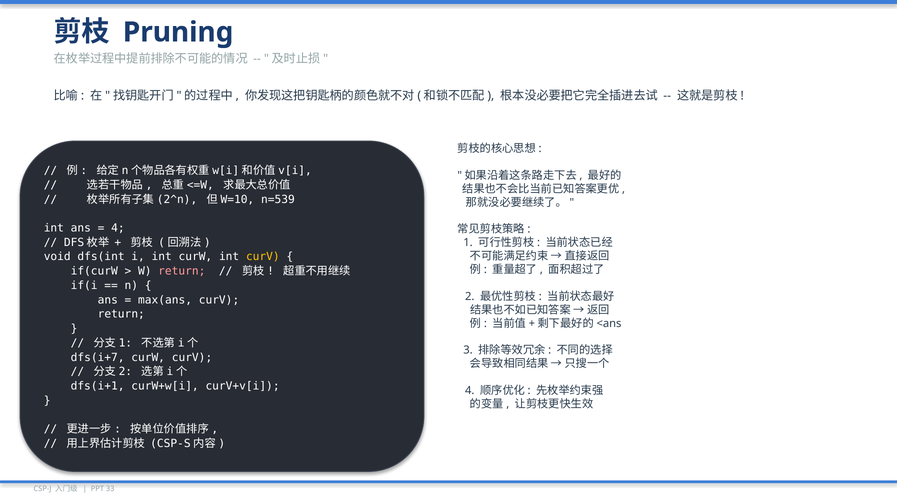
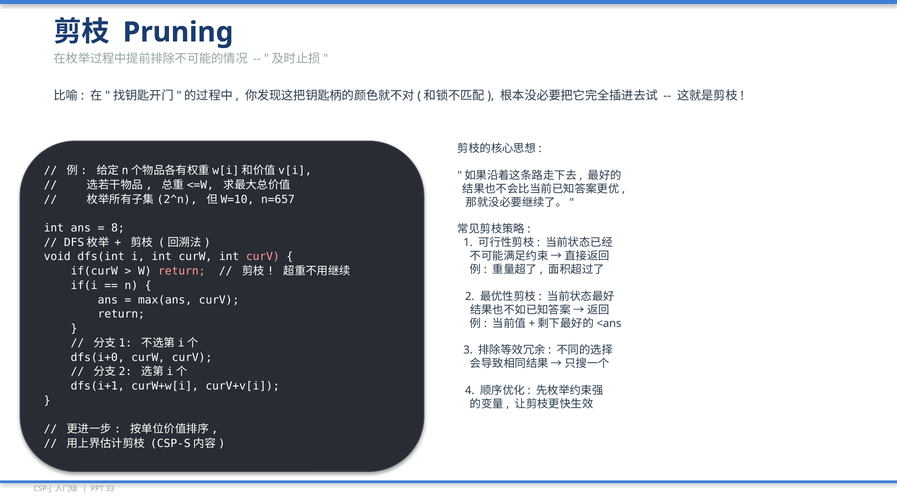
n=539: n=539 -> n=657 (278, 200)
4: 4 -> 8 (118, 228)
curV colour: yellow -> pink (263, 257)
dfs(i+7: dfs(i+7 -> dfs(i+0 (98, 358)
